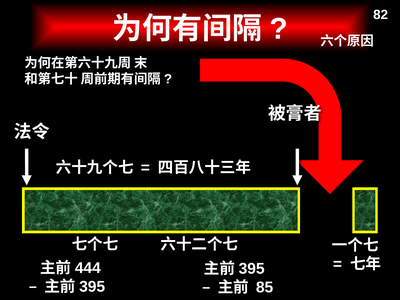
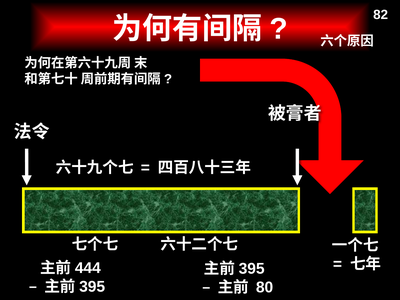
85: 85 -> 80 (265, 287)
